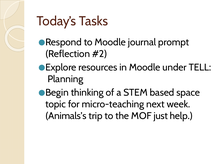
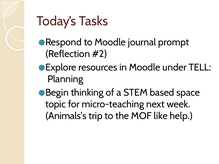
just: just -> like (161, 116)
